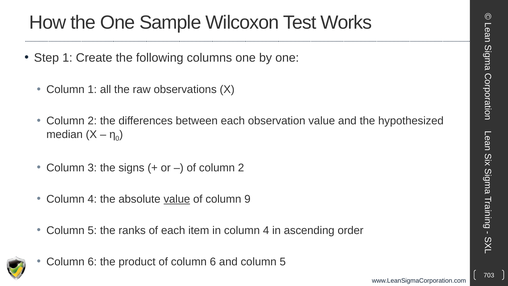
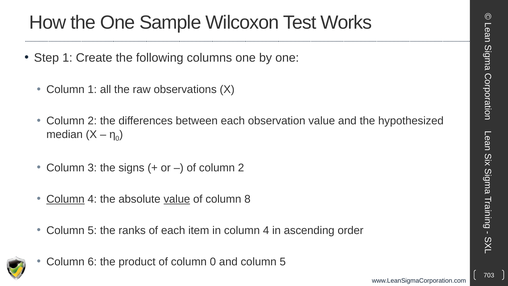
Column underline: none -> present (65, 199)
9: 9 -> 8 (247, 199)
of column 6: 6 -> 0 (213, 262)
